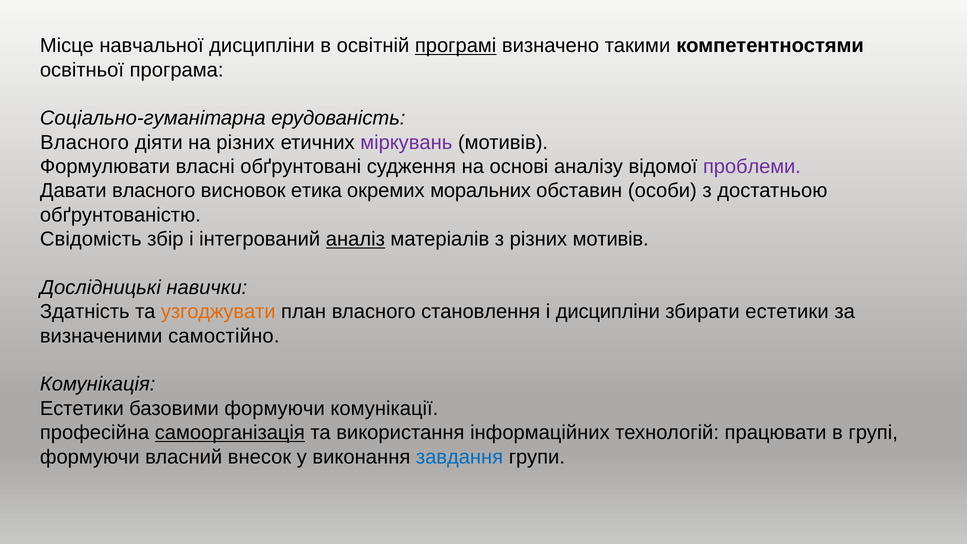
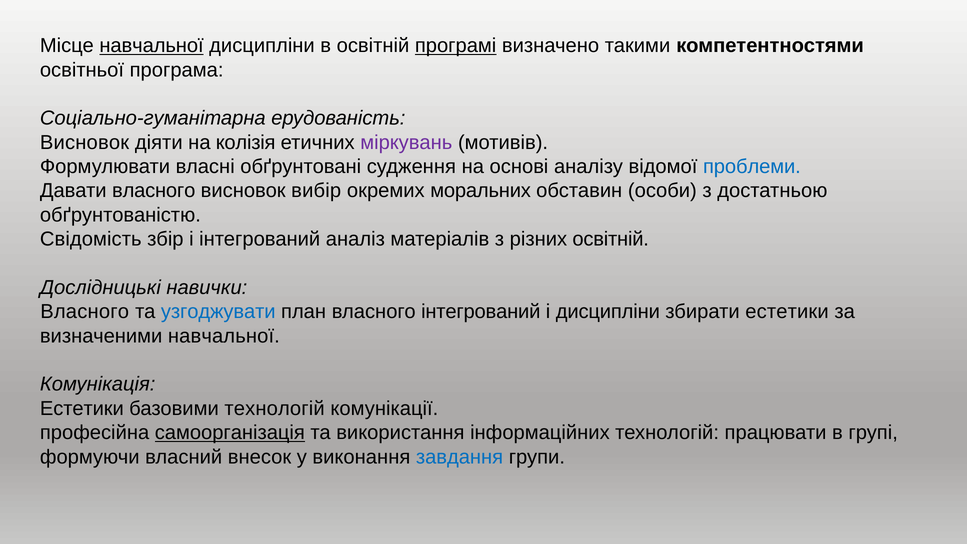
навчальної underline: none -> present (152, 46)
Власного: Власного -> Висновок (85, 142)
на різних: різних -> колізія (246, 142)
проблеми colour: purple -> blue (752, 167)
етика: етика -> вибір (316, 191)
аналіз underline: present -> none (355, 239)
різних мотивів: мотивів -> освітній (611, 239)
Здатність: Здатність -> Власного (85, 312)
узгоджувати colour: orange -> blue (218, 312)
власного становлення: становлення -> інтегрований (481, 312)
визначеними самостійно: самостійно -> навчальної (224, 336)
базовими формуючи: формуючи -> технологій (275, 408)
